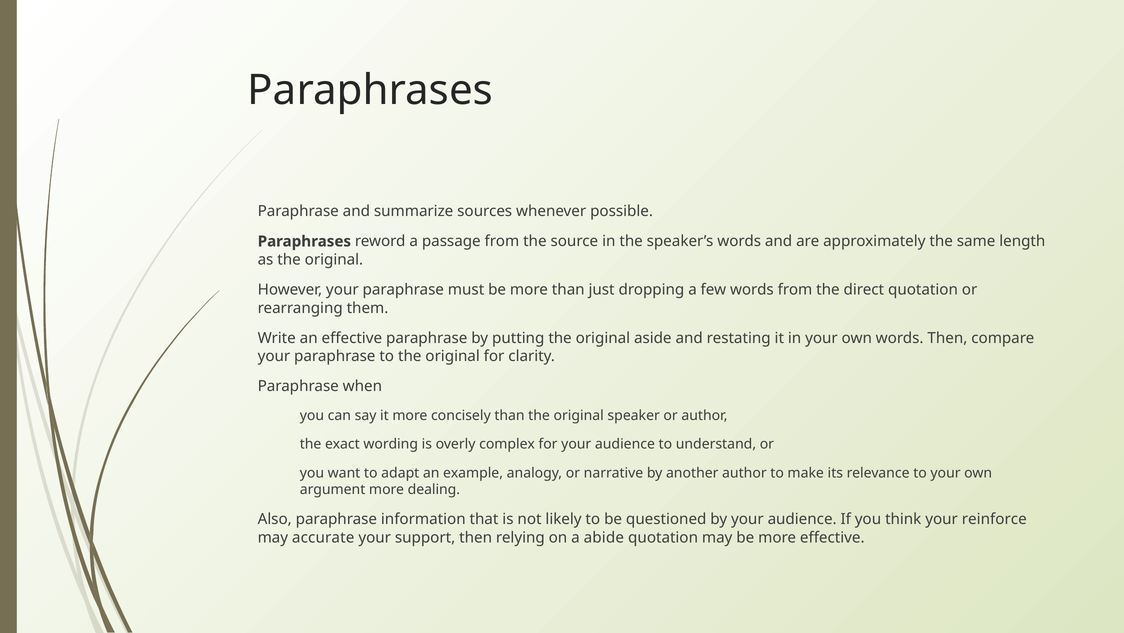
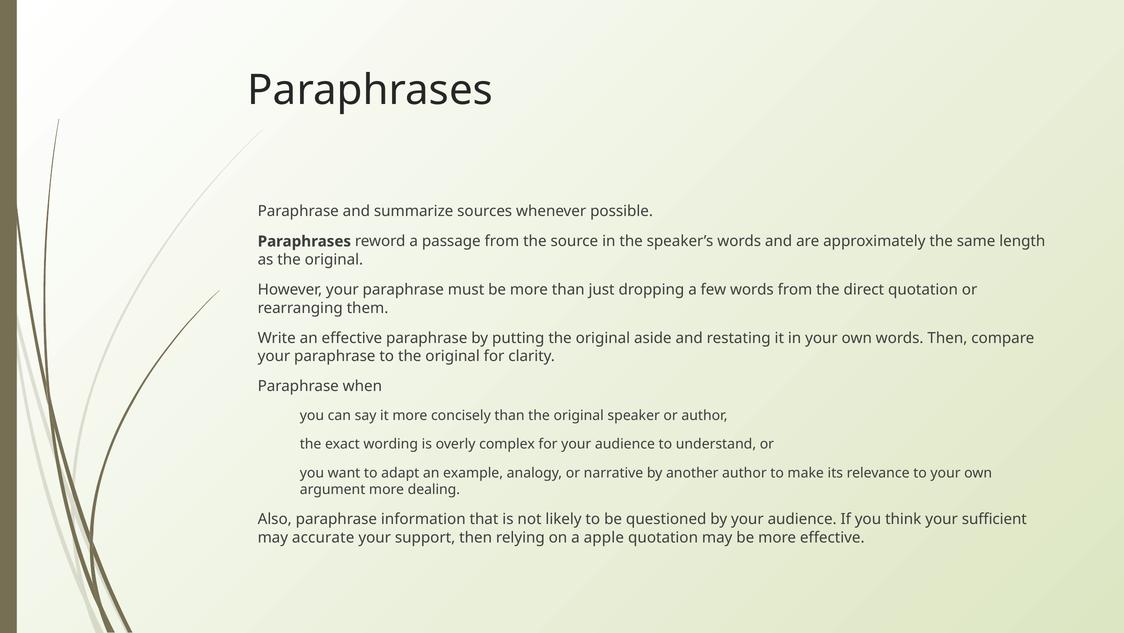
reinforce: reinforce -> sufficient (994, 519)
abide: abide -> apple (604, 537)
